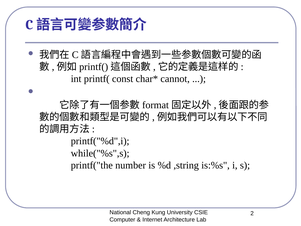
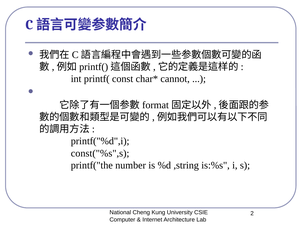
while("%s",s: while("%s",s -> const("%s",s (100, 153)
